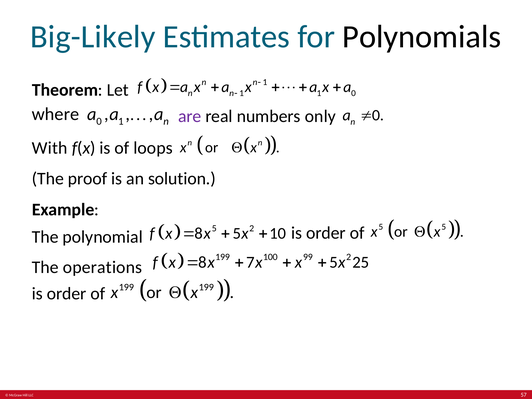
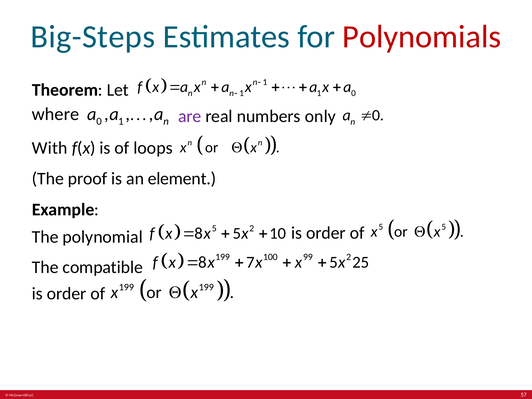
Big-Likely: Big-Likely -> Big-Steps (93, 37)
Polynomials colour: black -> red (422, 37)
solution: solution -> element (182, 179)
operations: operations -> compatible (103, 267)
